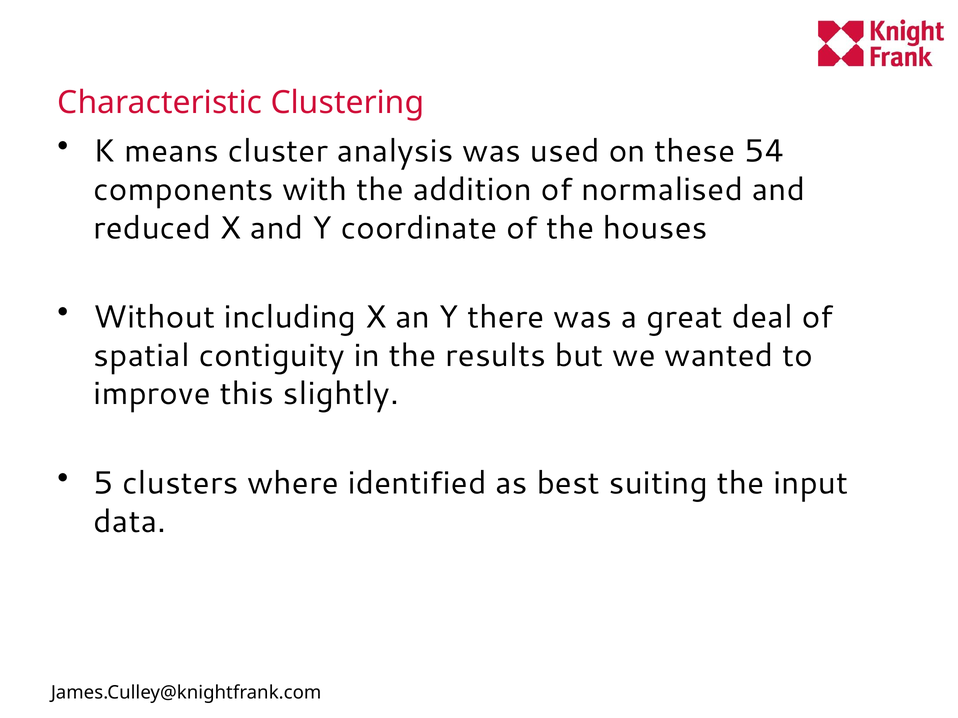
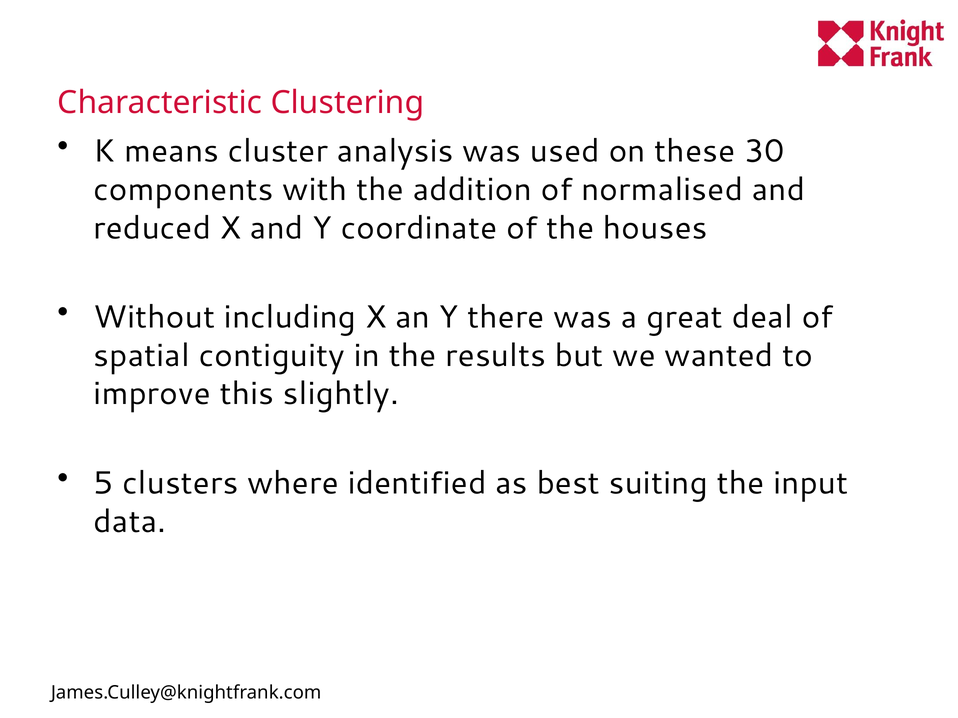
54: 54 -> 30 (764, 152)
